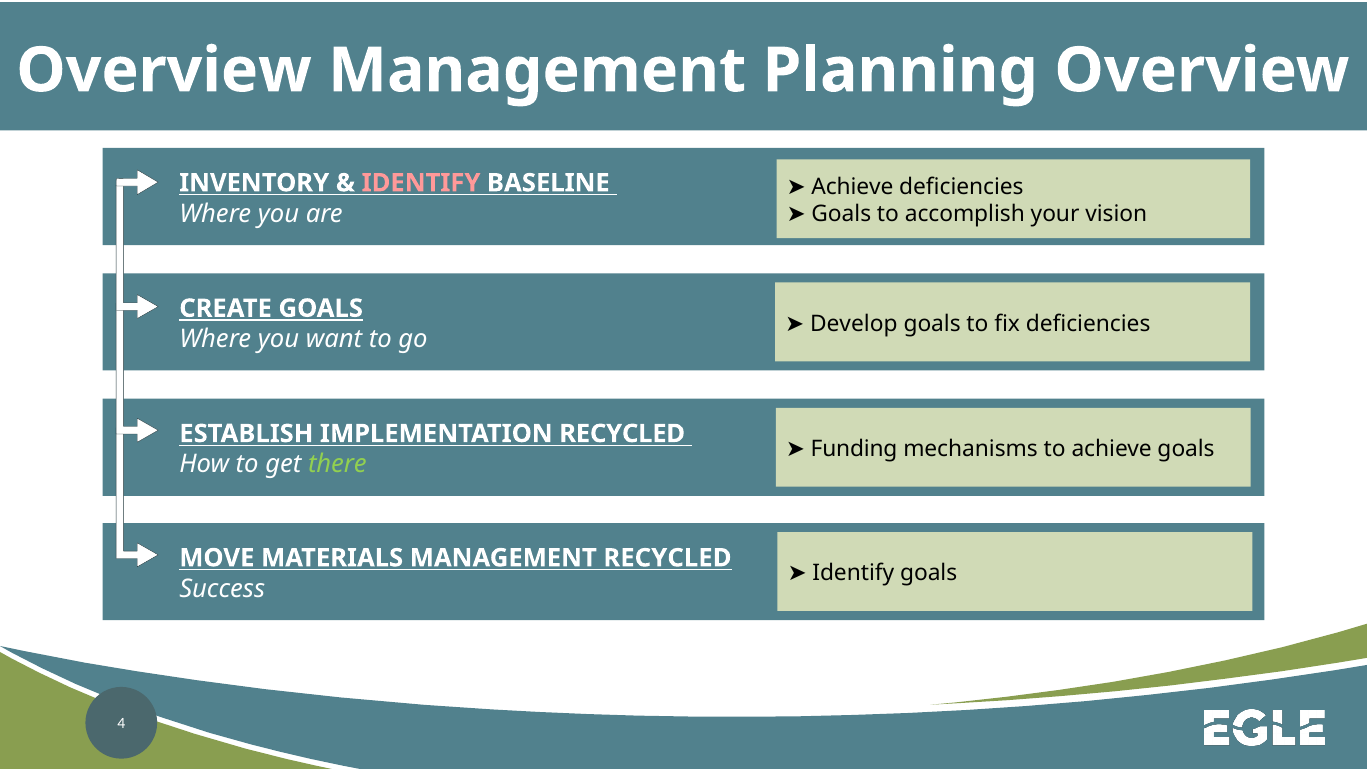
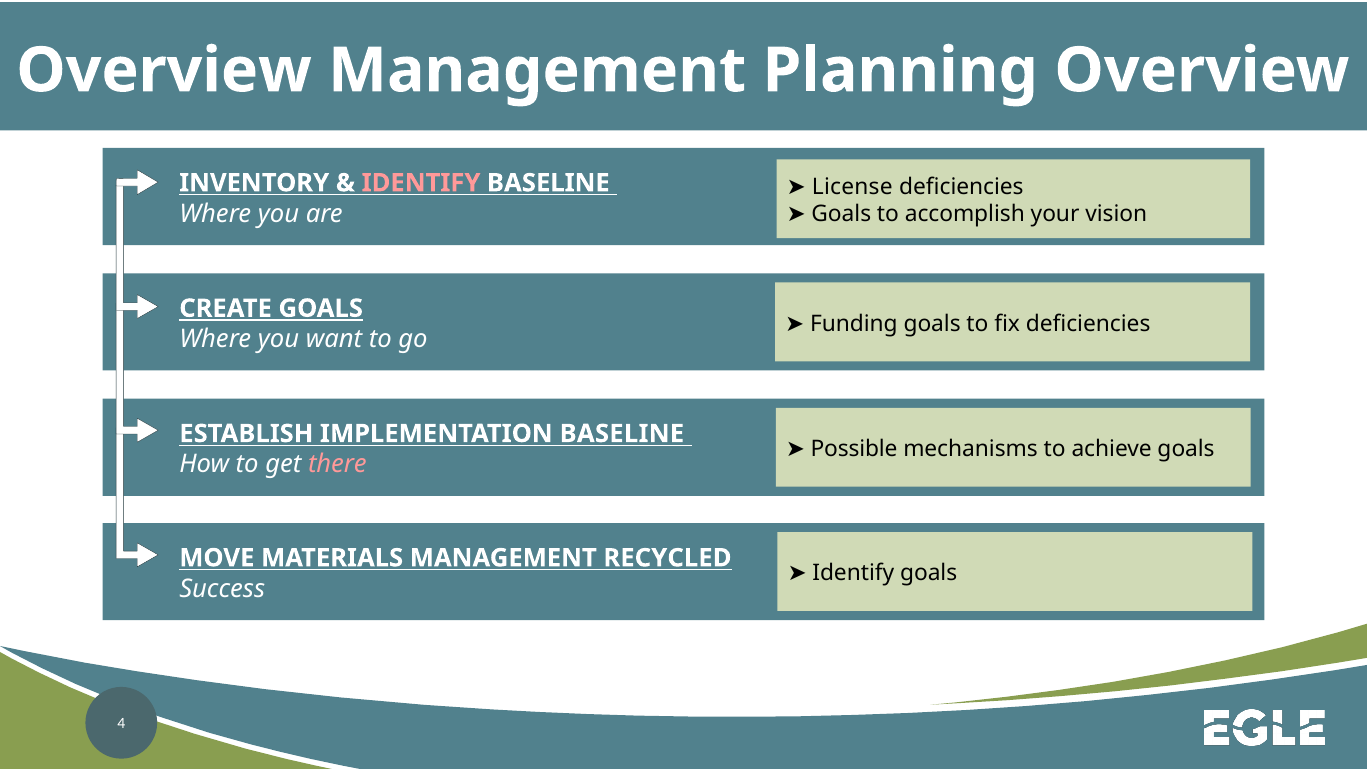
Achieve: Achieve -> License (852, 187)
Develop: Develop -> Funding (854, 323)
IMPLEMENTATION RECYCLED: RECYCLED -> BASELINE (622, 434)
Funding: Funding -> Possible (854, 449)
there colour: light green -> pink (337, 464)
